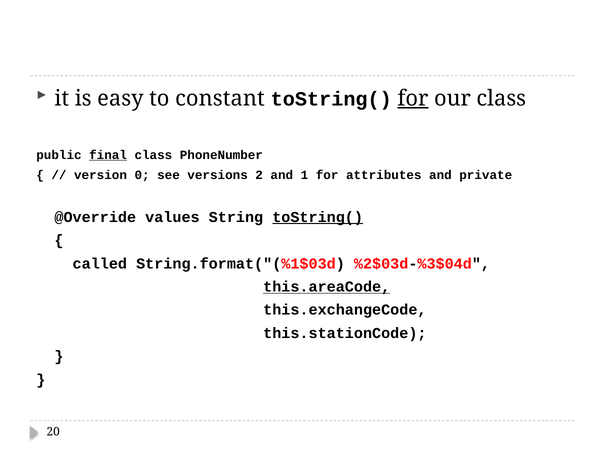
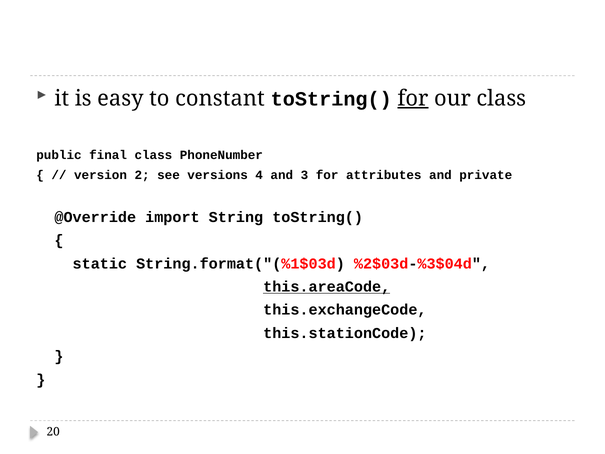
final underline: present -> none (108, 155)
0: 0 -> 2 (142, 175)
2: 2 -> 4 (259, 175)
1: 1 -> 3 (304, 175)
values: values -> import (172, 217)
toString( underline: present -> none (318, 217)
called: called -> static (100, 263)
